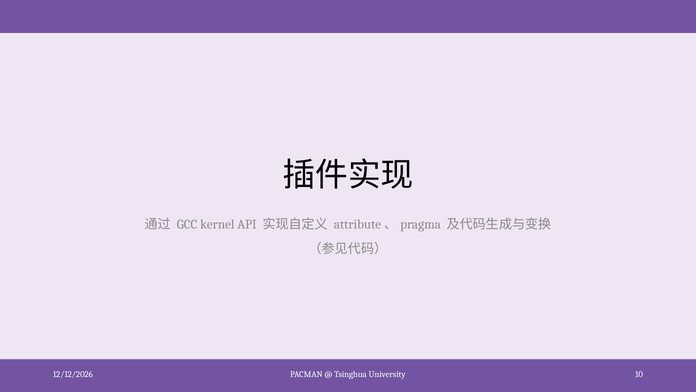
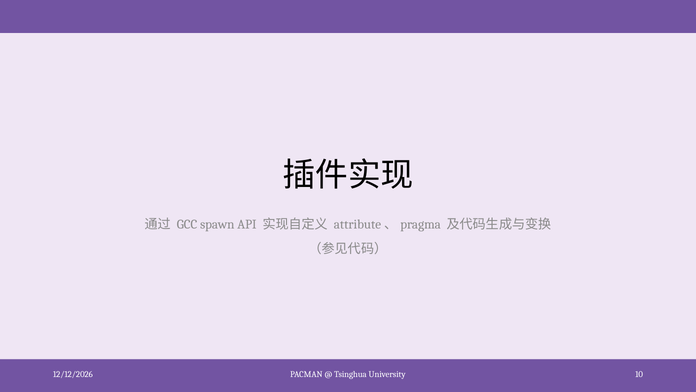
kernel: kernel -> spawn (217, 224)
